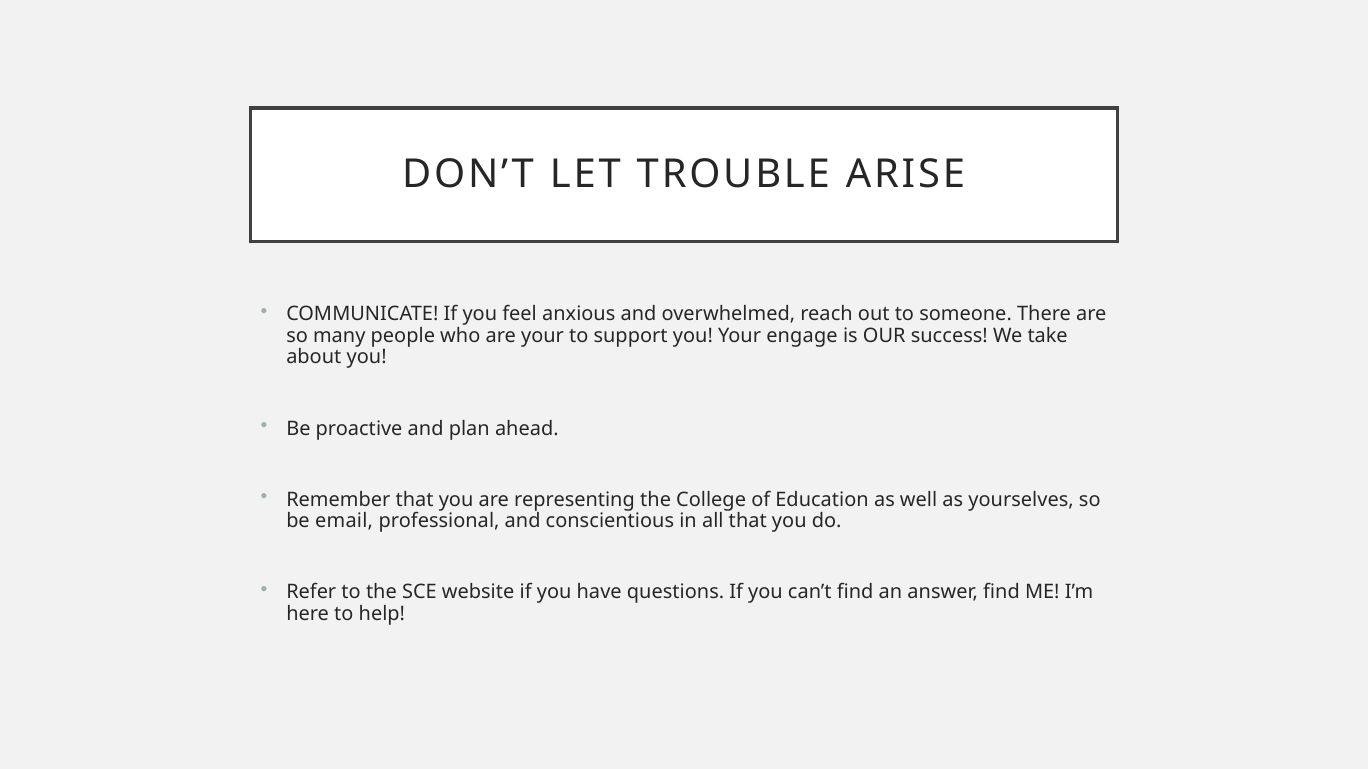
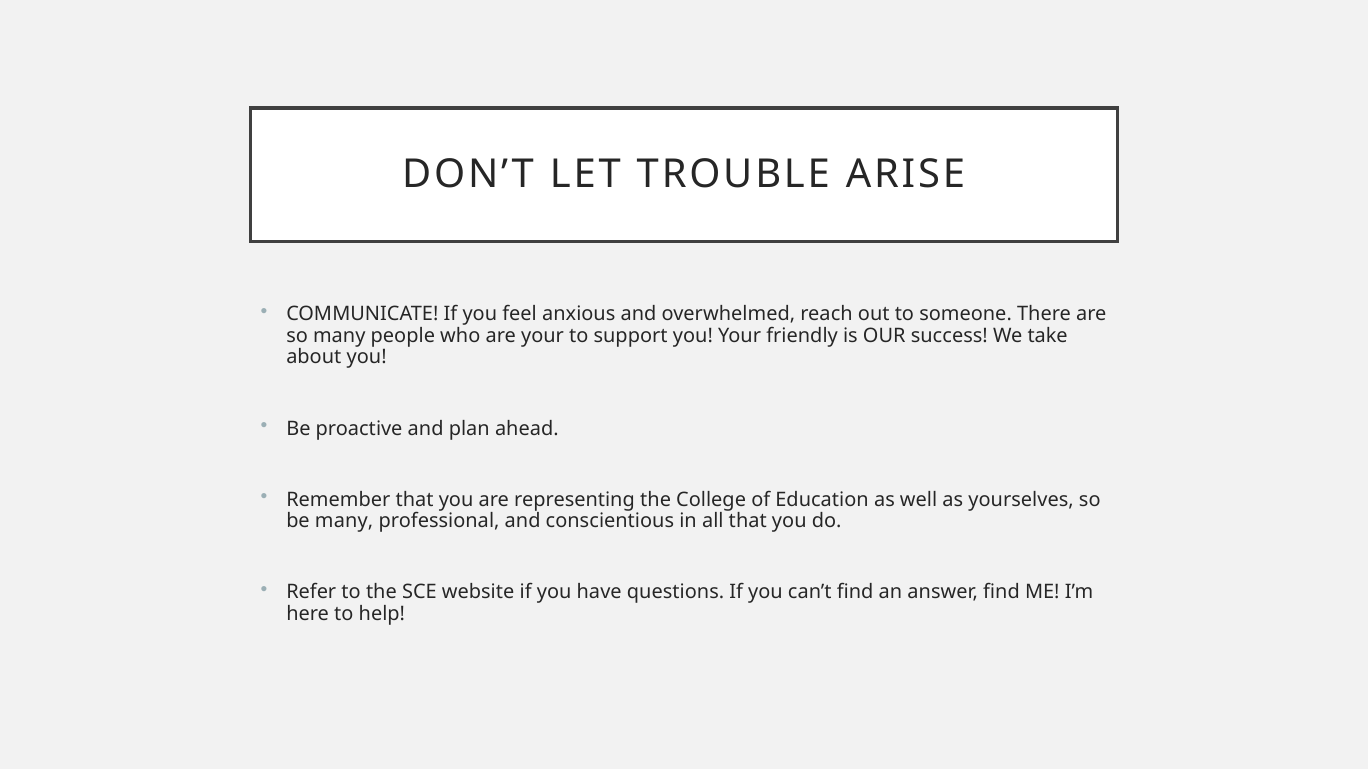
engage: engage -> friendly (802, 336)
be email: email -> many (344, 521)
